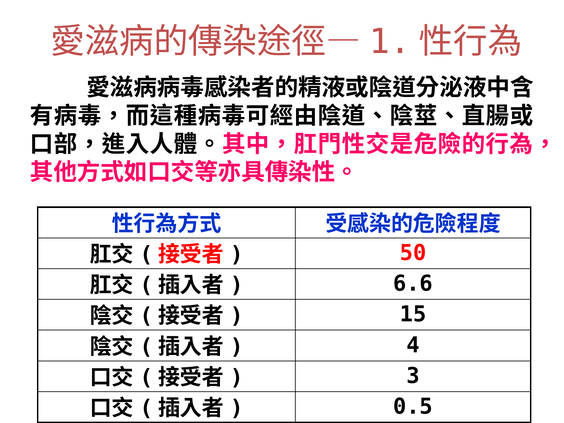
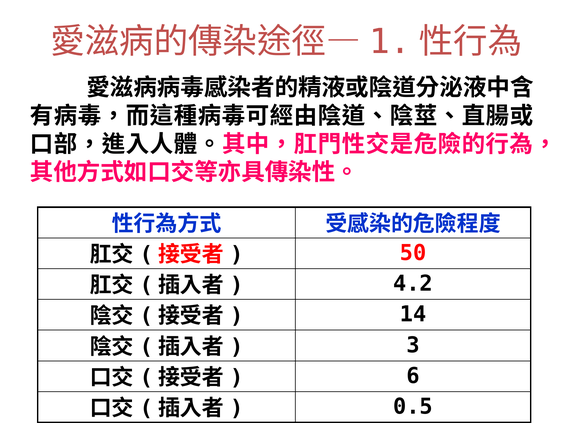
6.6: 6.6 -> 4.2 (413, 284)
15: 15 -> 14 (413, 314)
4: 4 -> 3 (413, 345)
3: 3 -> 6 (413, 376)
